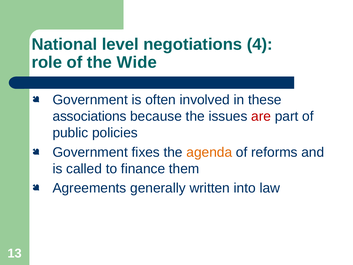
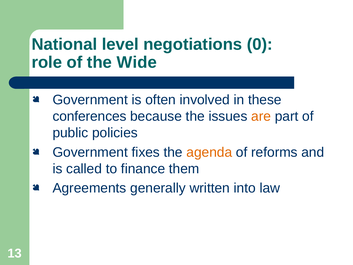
4: 4 -> 0 (260, 44)
associations: associations -> conferences (89, 116)
are colour: red -> orange (261, 116)
